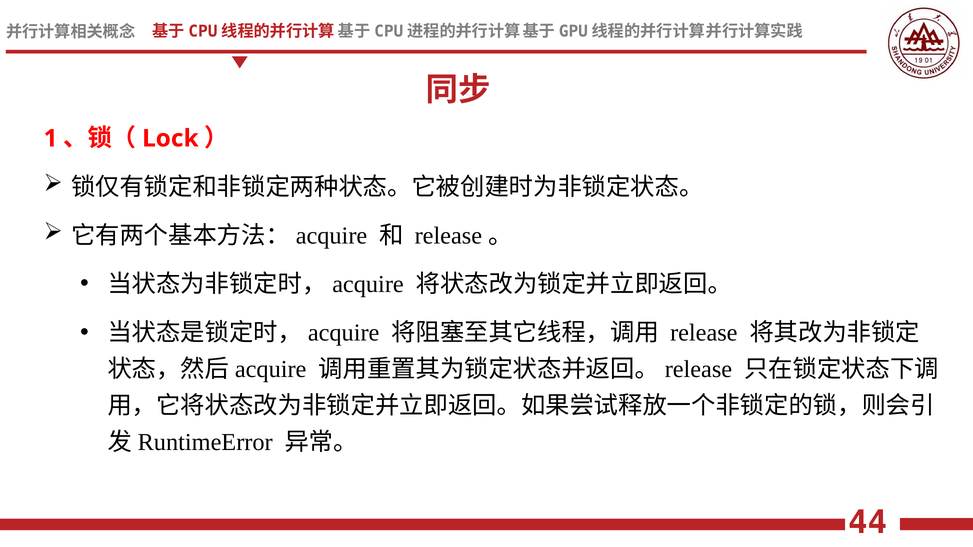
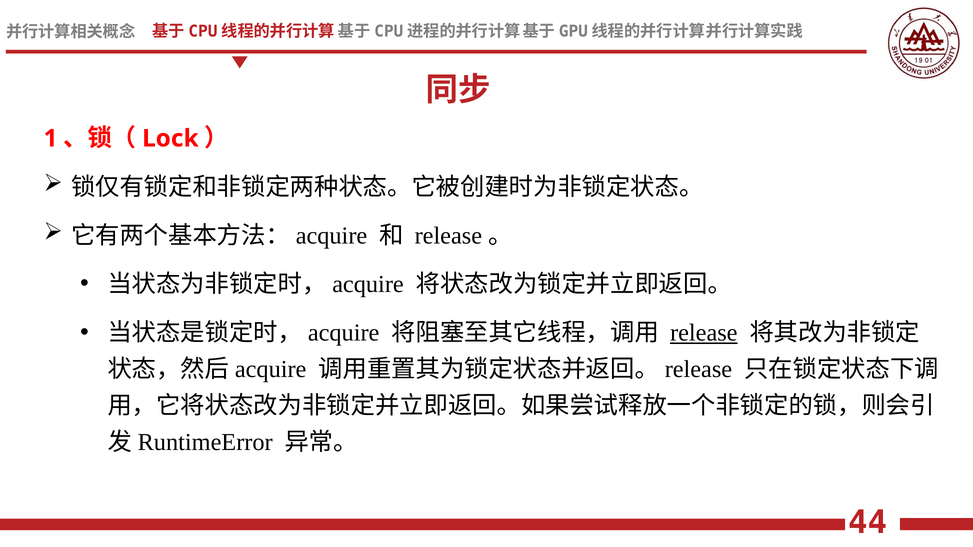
release underline: none -> present (704, 333)
